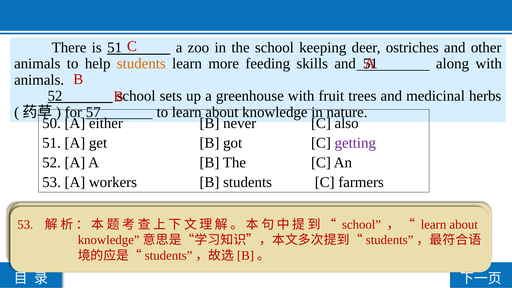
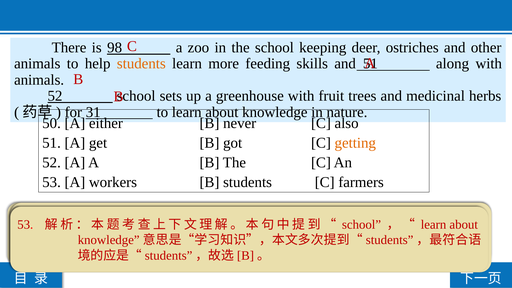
is 51: 51 -> 98 (115, 48)
57: 57 -> 31 (93, 112)
getting colour: purple -> orange (355, 143)
